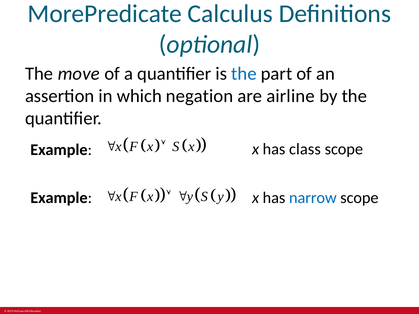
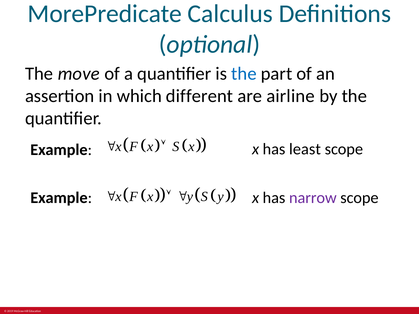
negation: negation -> different (200, 96)
class: class -> least (305, 149)
narrow colour: blue -> purple (313, 198)
